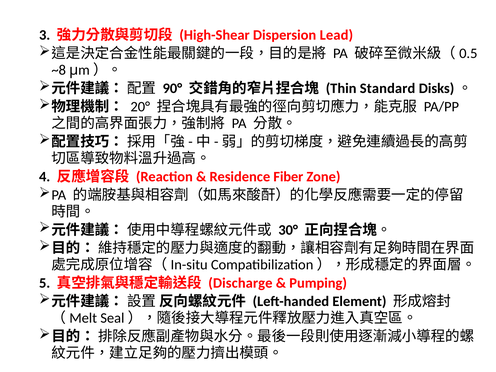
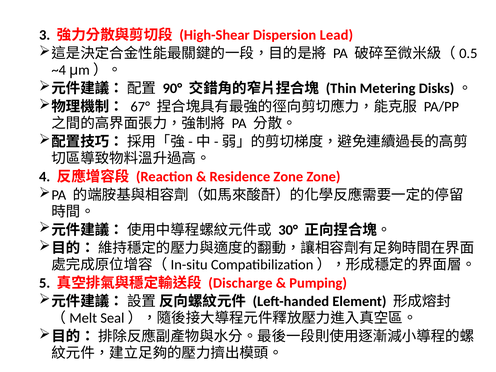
~8: ~8 -> ~4 (59, 70)
Standard: Standard -> Metering (388, 88)
20°: 20° -> 67° (140, 107)
Residence Fiber: Fiber -> Zone (288, 177)
